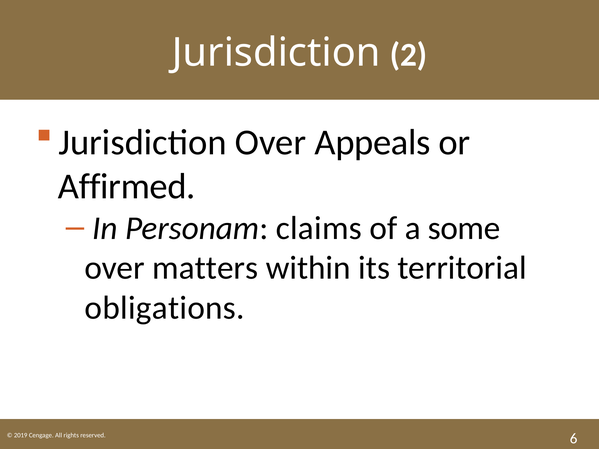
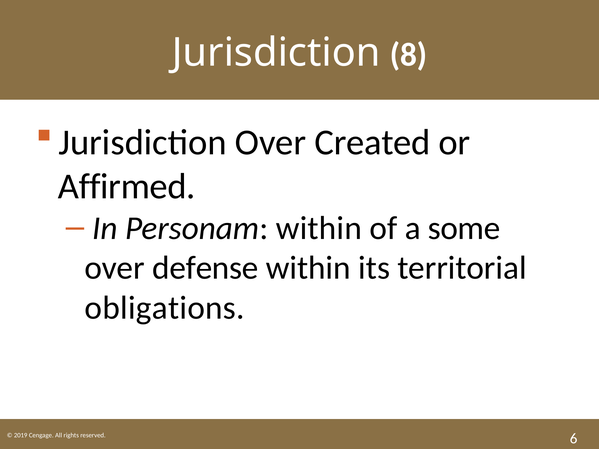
2: 2 -> 8 (408, 55)
Appeals: Appeals -> Created (372, 143)
Personam claims: claims -> within (319, 228)
matters: matters -> defense (205, 268)
